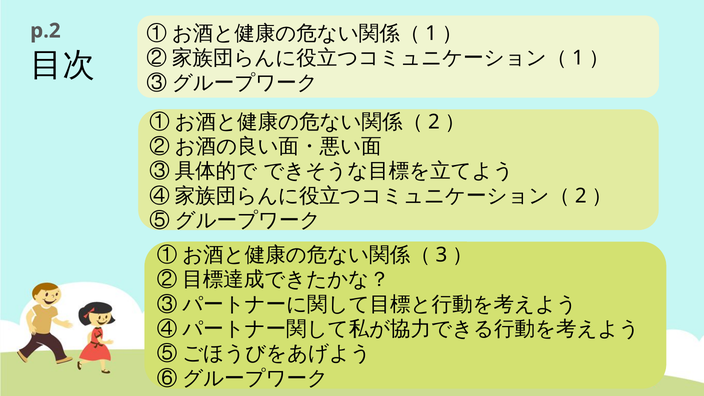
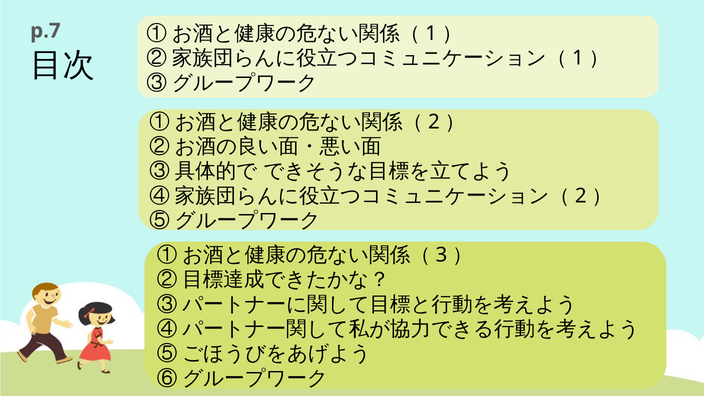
p.2: p.2 -> p.7 (45, 31)
